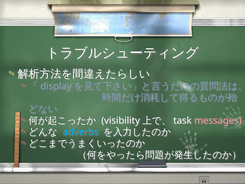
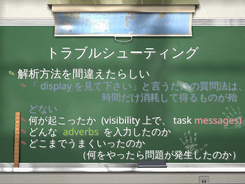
adverbs colour: light blue -> light green (81, 132)
